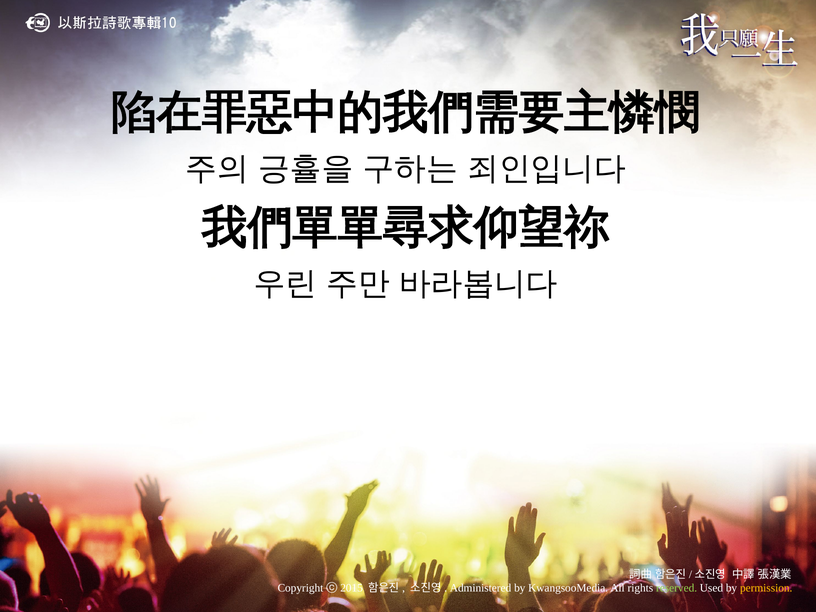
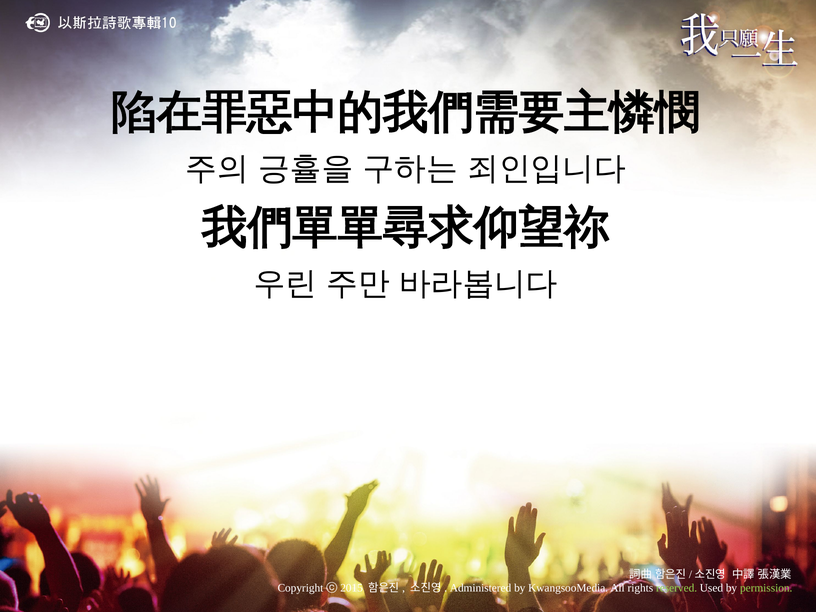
permission colour: yellow -> light green (766, 588)
